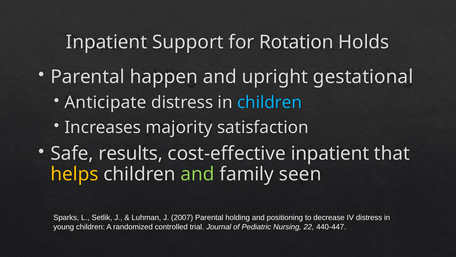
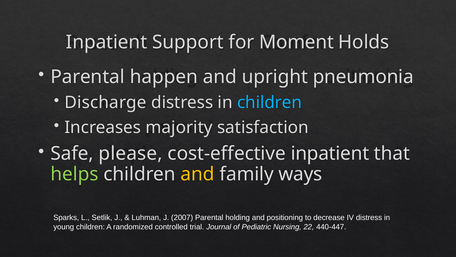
Rotation: Rotation -> Moment (296, 42)
gestational: gestational -> pneumonia (363, 77)
Anticipate: Anticipate -> Discharge (106, 102)
results: results -> please (131, 153)
helps colour: yellow -> light green (74, 174)
and colour: light green -> yellow (198, 174)
seen: seen -> ways (300, 174)
